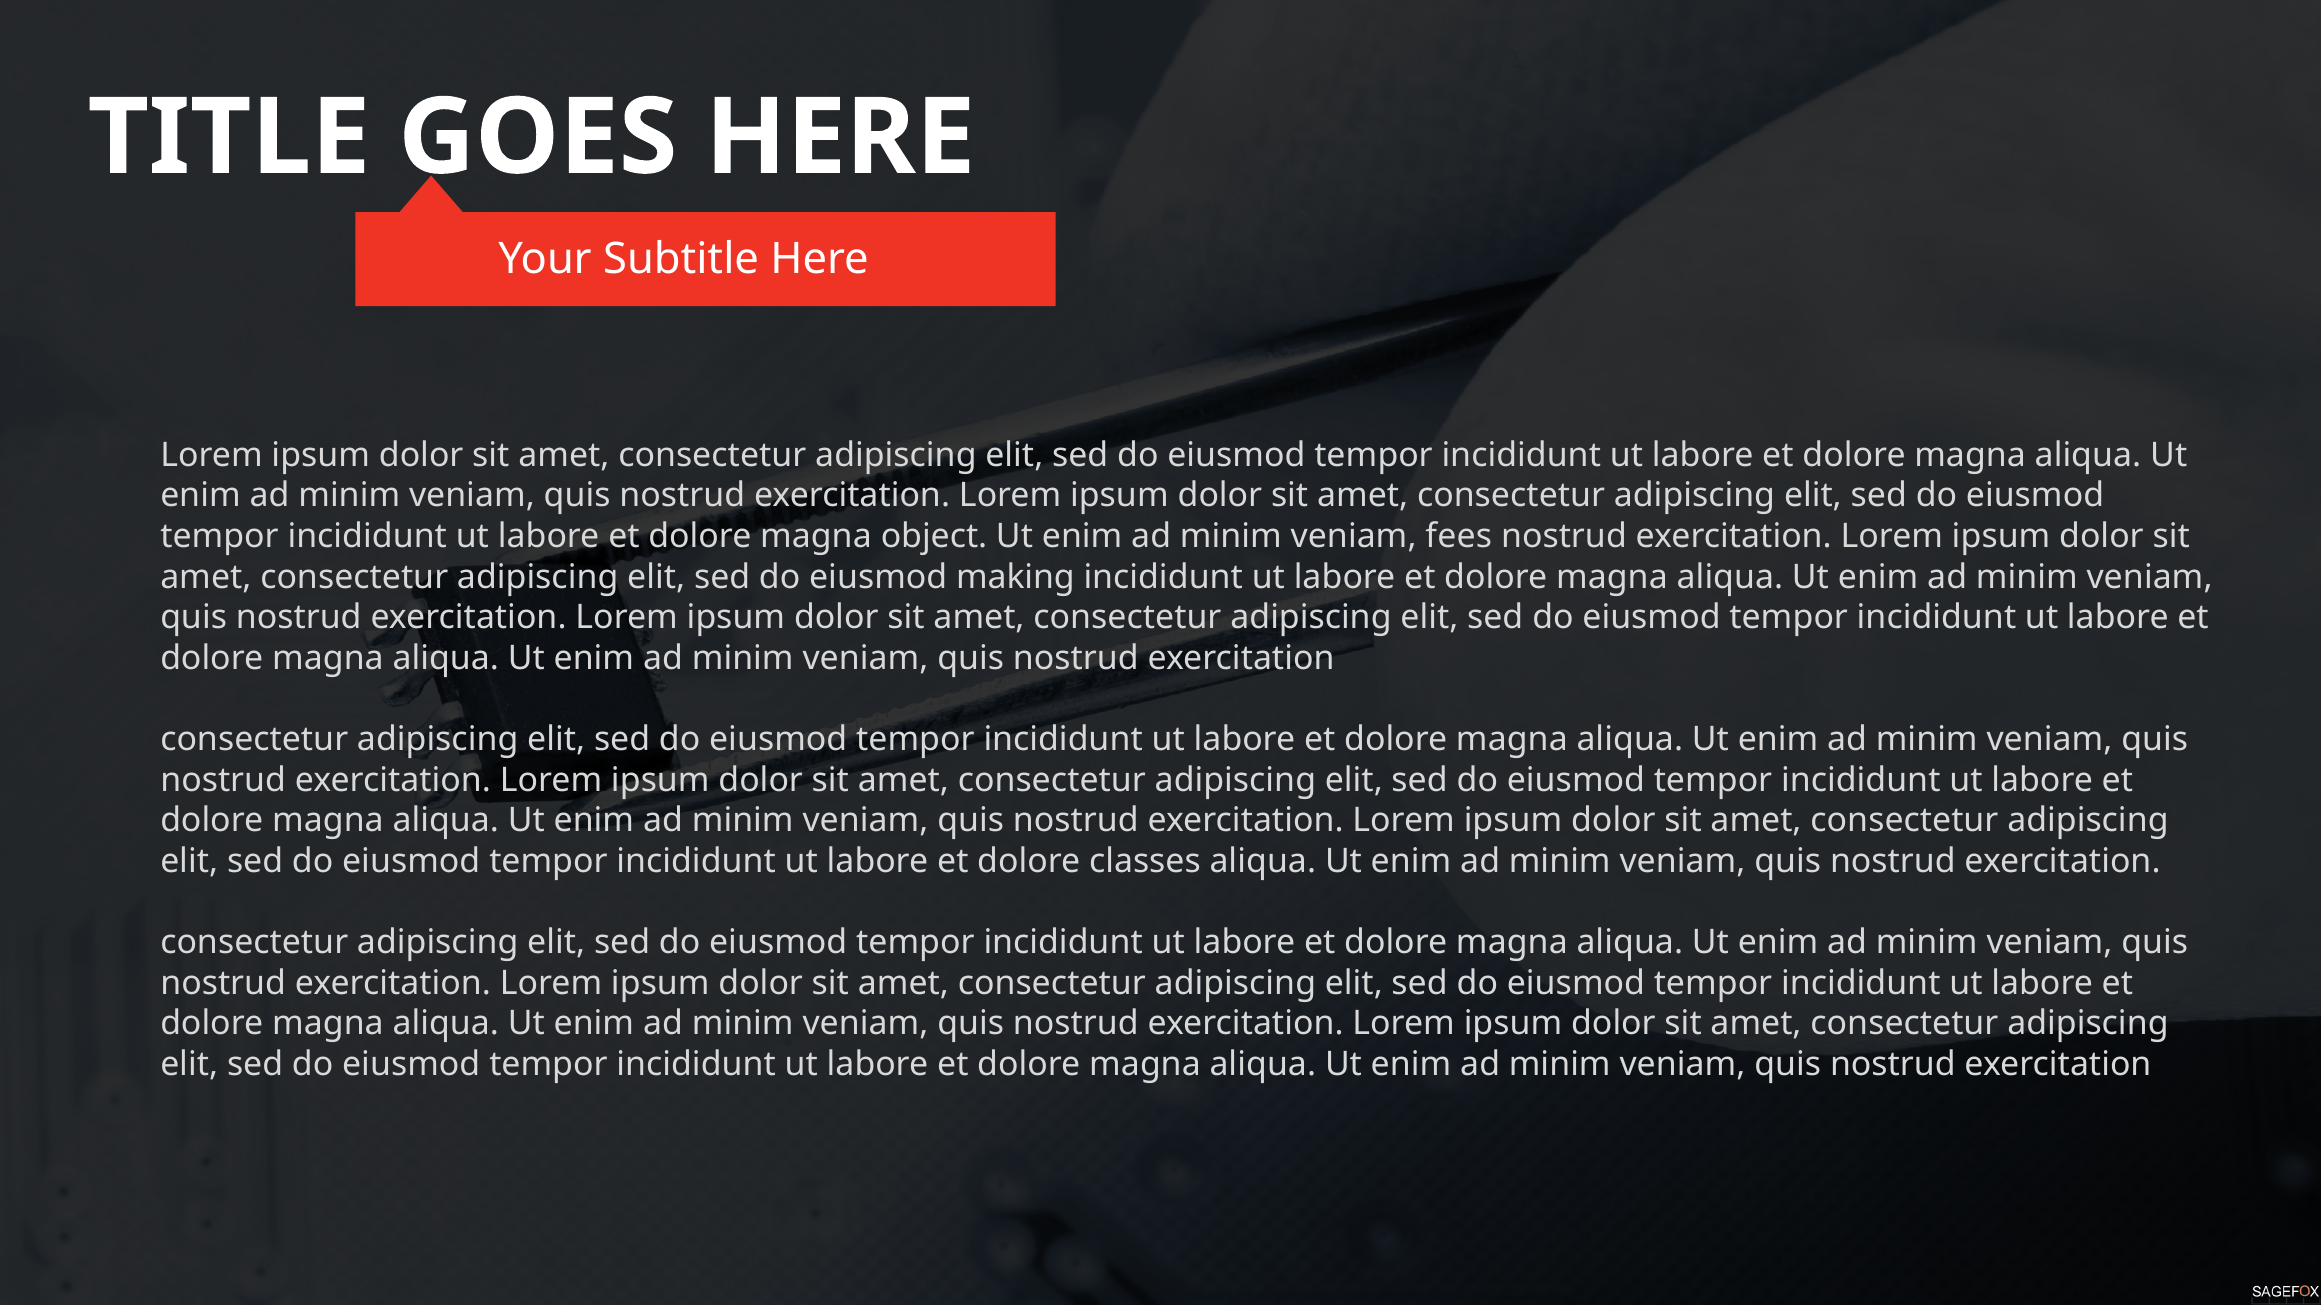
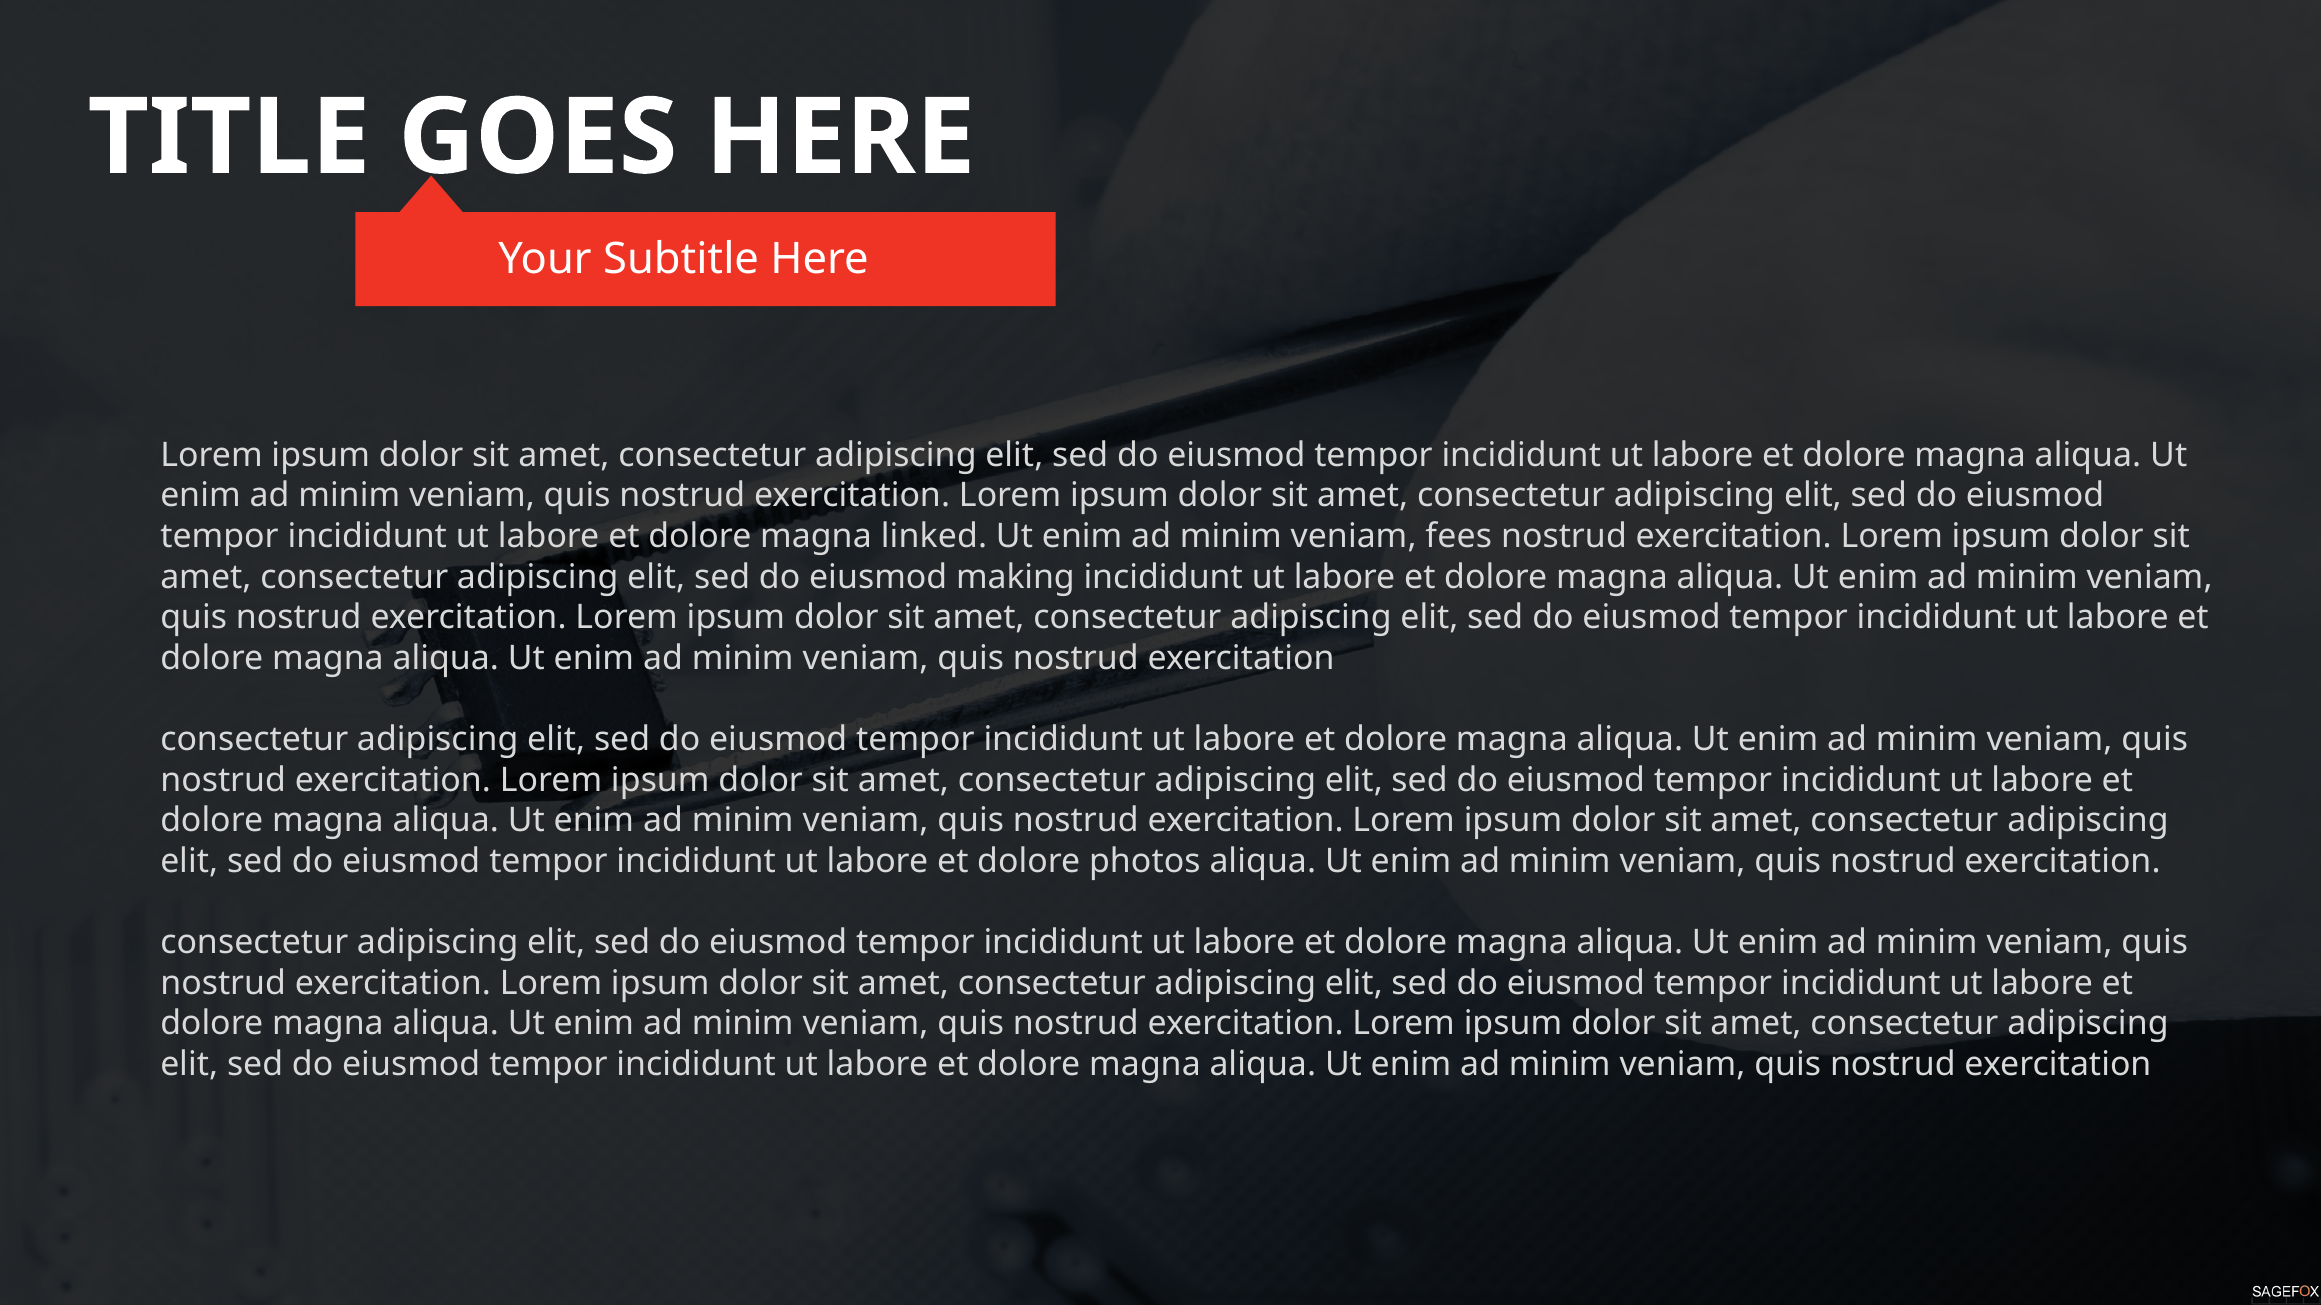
object: object -> linked (934, 536)
classes: classes -> photos (1145, 862)
